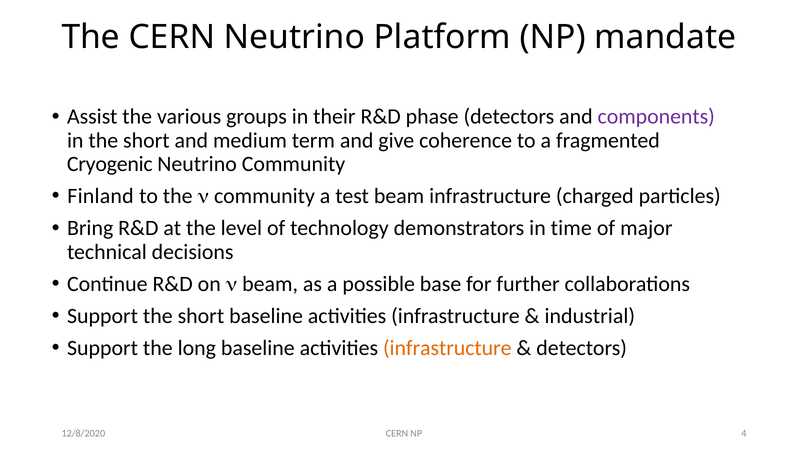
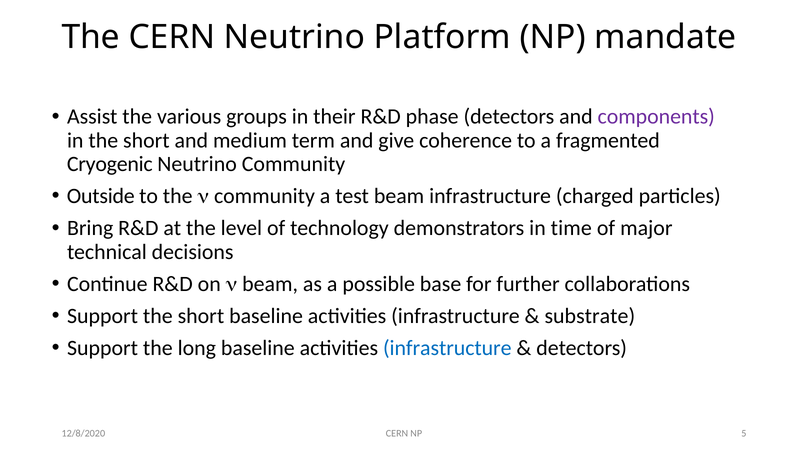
Finland: Finland -> Outside (101, 196)
industrial: industrial -> substrate (590, 316)
infrastructure colour: orange -> blue (447, 348)
4: 4 -> 5 (744, 434)
